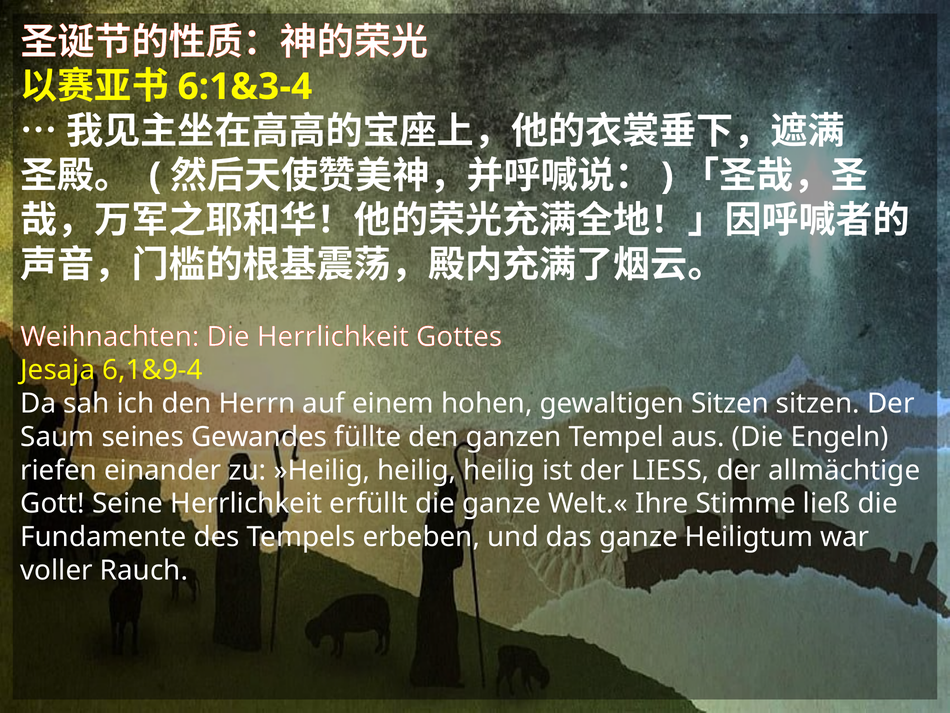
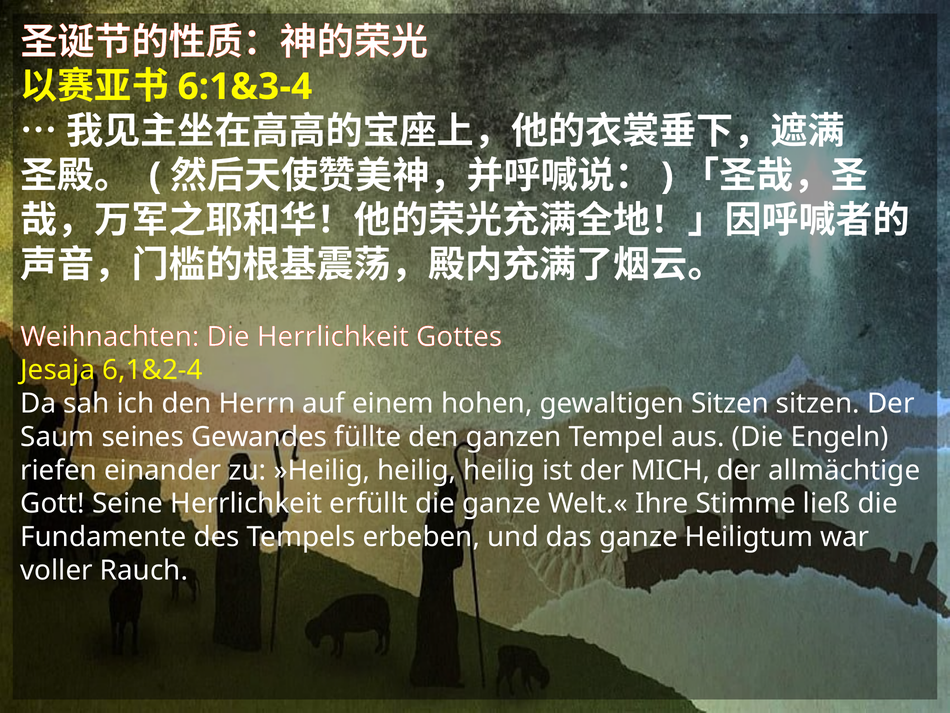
6,1&9-4: 6,1&9-4 -> 6,1&2-4 (153, 370)
der LIESS: LIESS -> MICH (671, 470)
